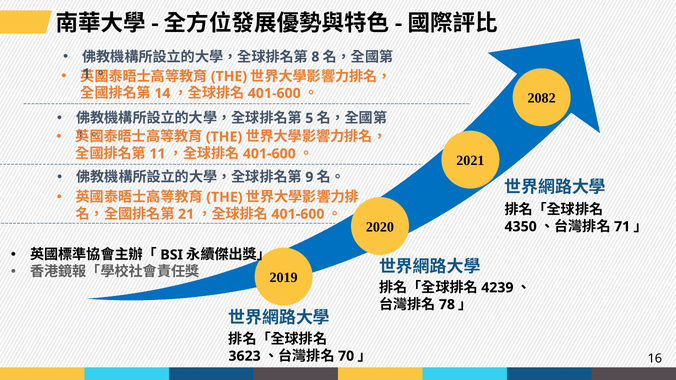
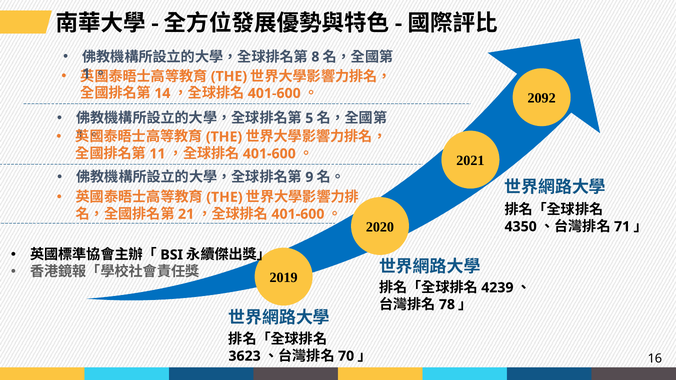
2082: 2082 -> 2092 (542, 98)
